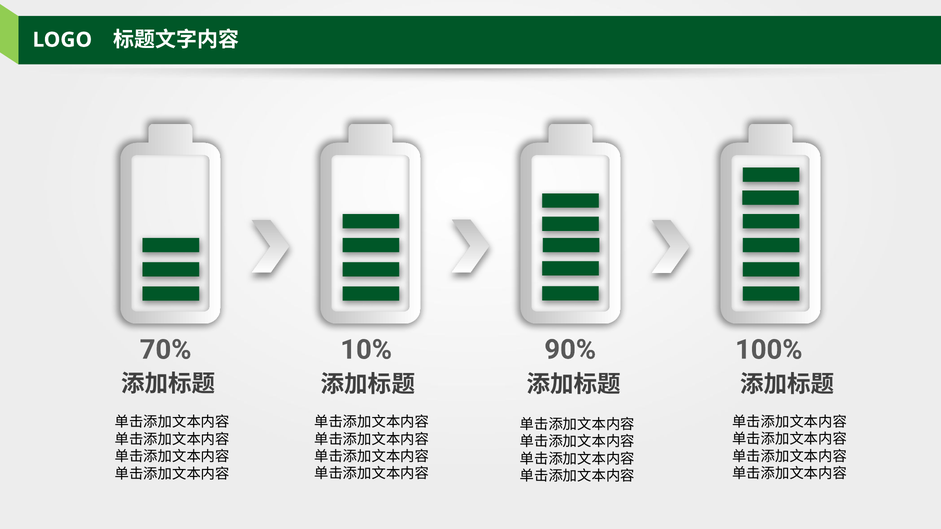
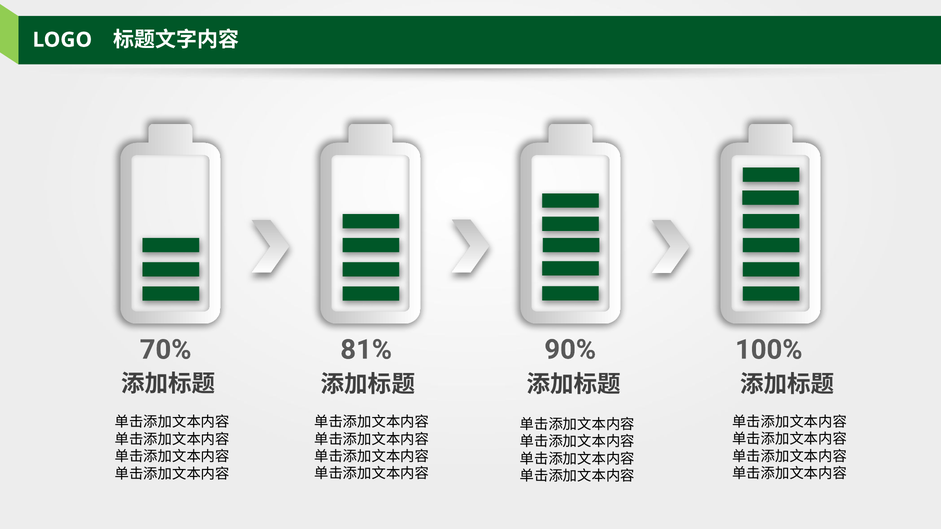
10%: 10% -> 81% (366, 350)
